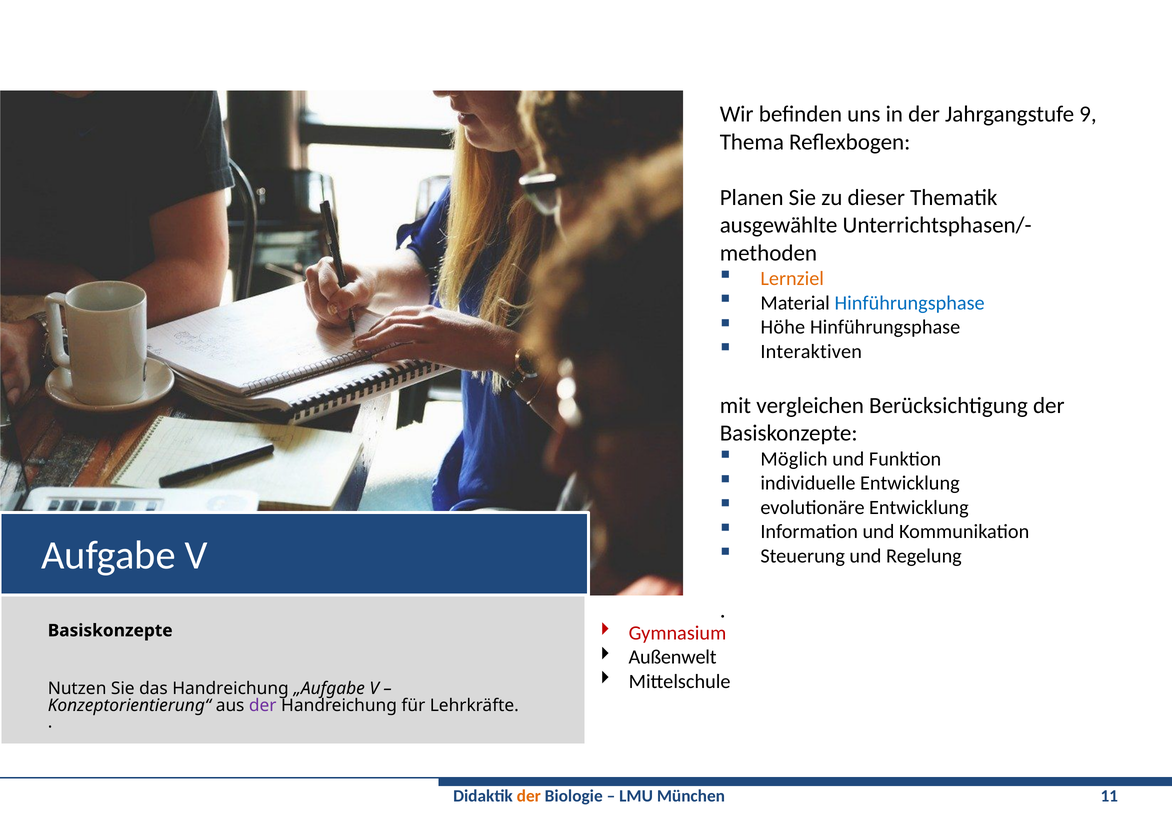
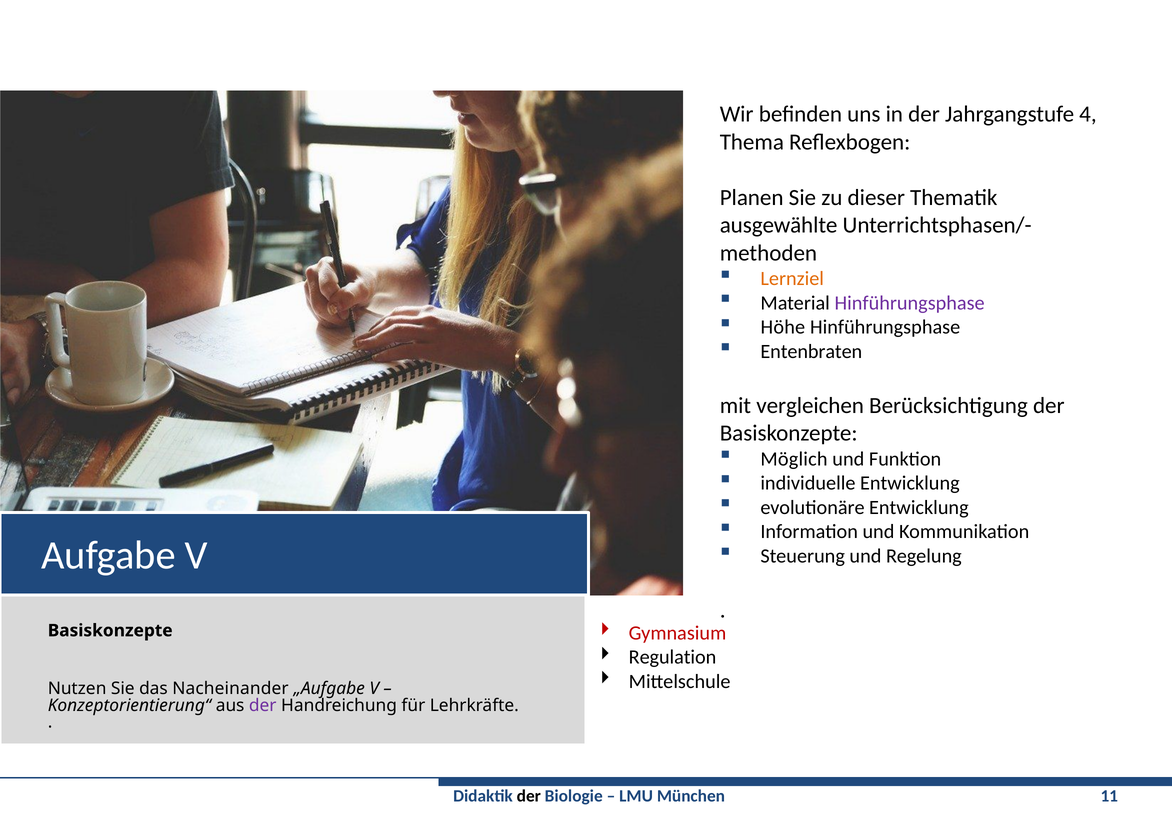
9: 9 -> 4 (1088, 114)
Hinführungsphase colour: blue -> purple (910, 303)
Interaktiven: Interaktiven -> Entenbraten (811, 352)
Außenwelt: Außenwelt -> Regulation (673, 658)
das Handreichung: Handreichung -> Nacheinander (230, 689)
der colour: orange -> black (529, 797)
